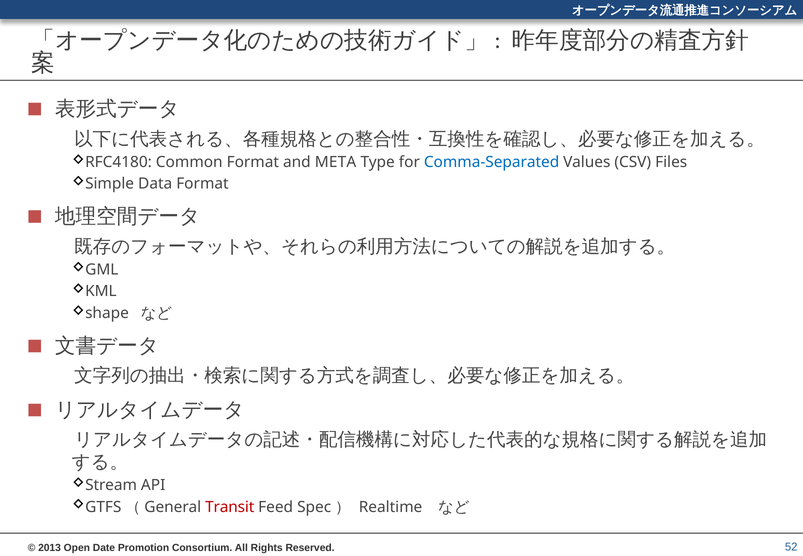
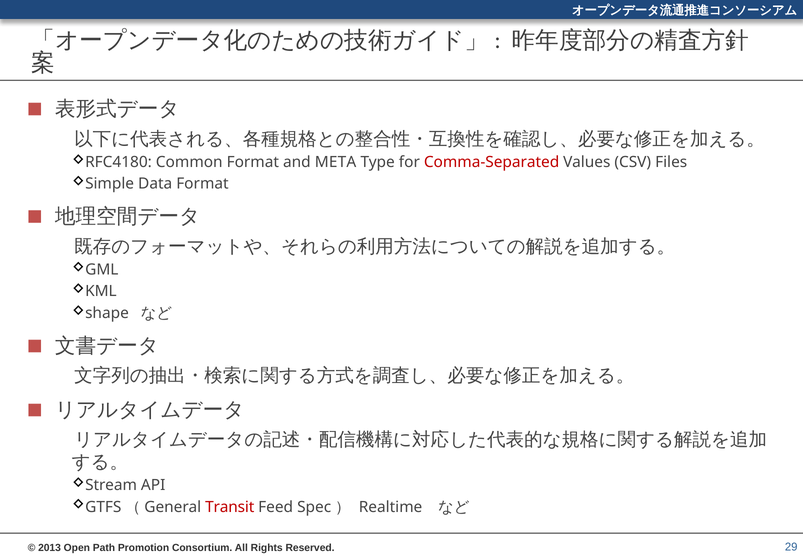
Comma-Separated colour: blue -> red (492, 162)
Date: Date -> Path (104, 548)
52: 52 -> 29 (791, 547)
